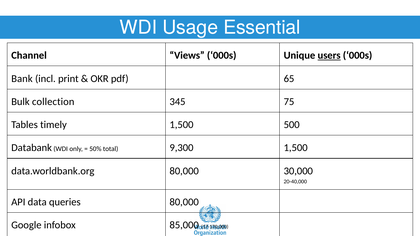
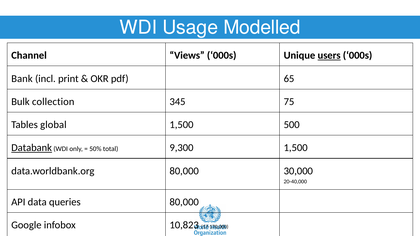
Essential: Essential -> Modelled (262, 28)
timely: timely -> global (53, 125)
Databank underline: none -> present (32, 148)
85,000: 85,000 -> 10,823 (184, 225)
